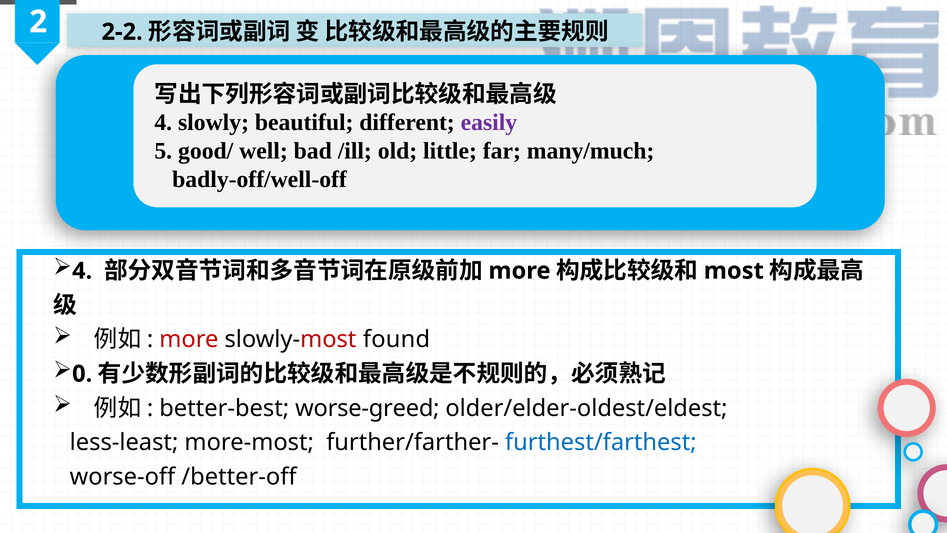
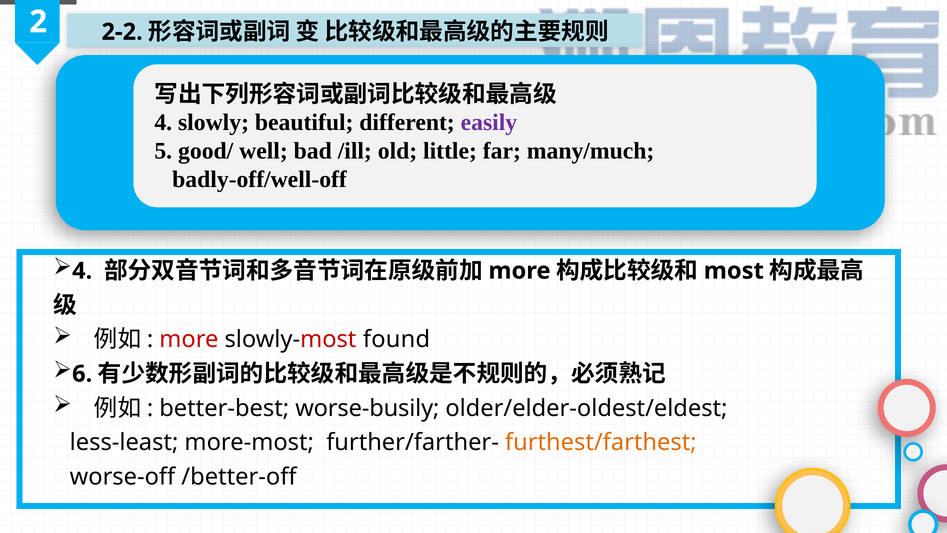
0: 0 -> 6 (82, 374)
worse-greed: worse-greed -> worse-busily (367, 408)
furthest/farthest colour: blue -> orange (601, 442)
